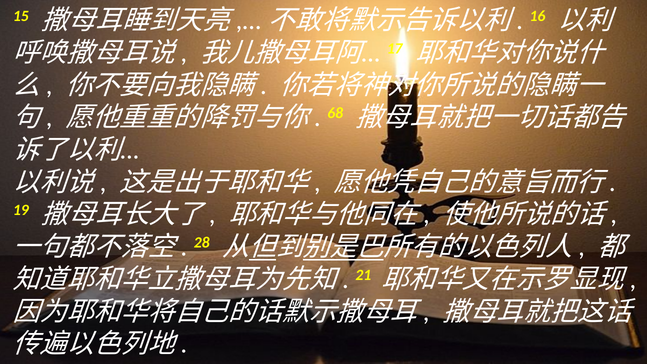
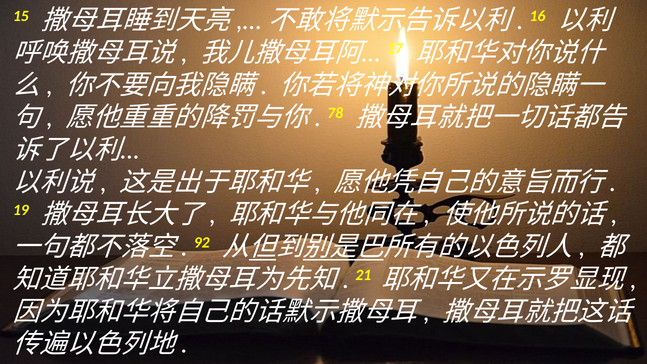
68: 68 -> 78 (335, 113)
28: 28 -> 92 (202, 243)
